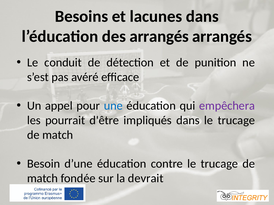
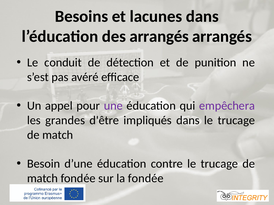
une colour: blue -> purple (113, 106)
pourrait: pourrait -> grandes (65, 121)
la devrait: devrait -> fondée (146, 179)
